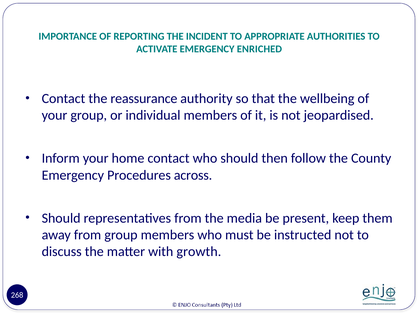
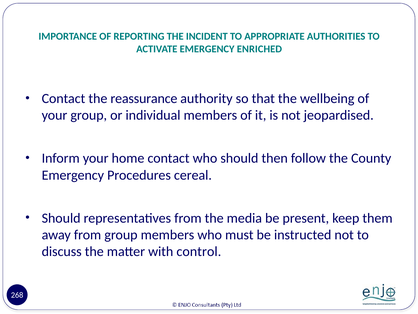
across: across -> cereal (193, 175)
growth: growth -> control (199, 251)
